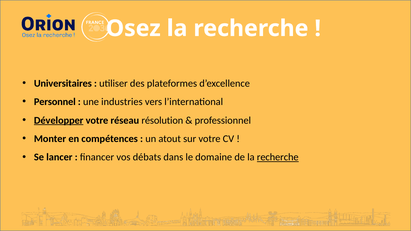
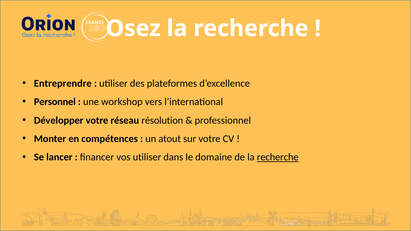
Universitaires: Universitaires -> Entreprendre (63, 83)
industries: industries -> workshop (122, 102)
Développer underline: present -> none (59, 120)
vos débats: débats -> utiliser (147, 157)
